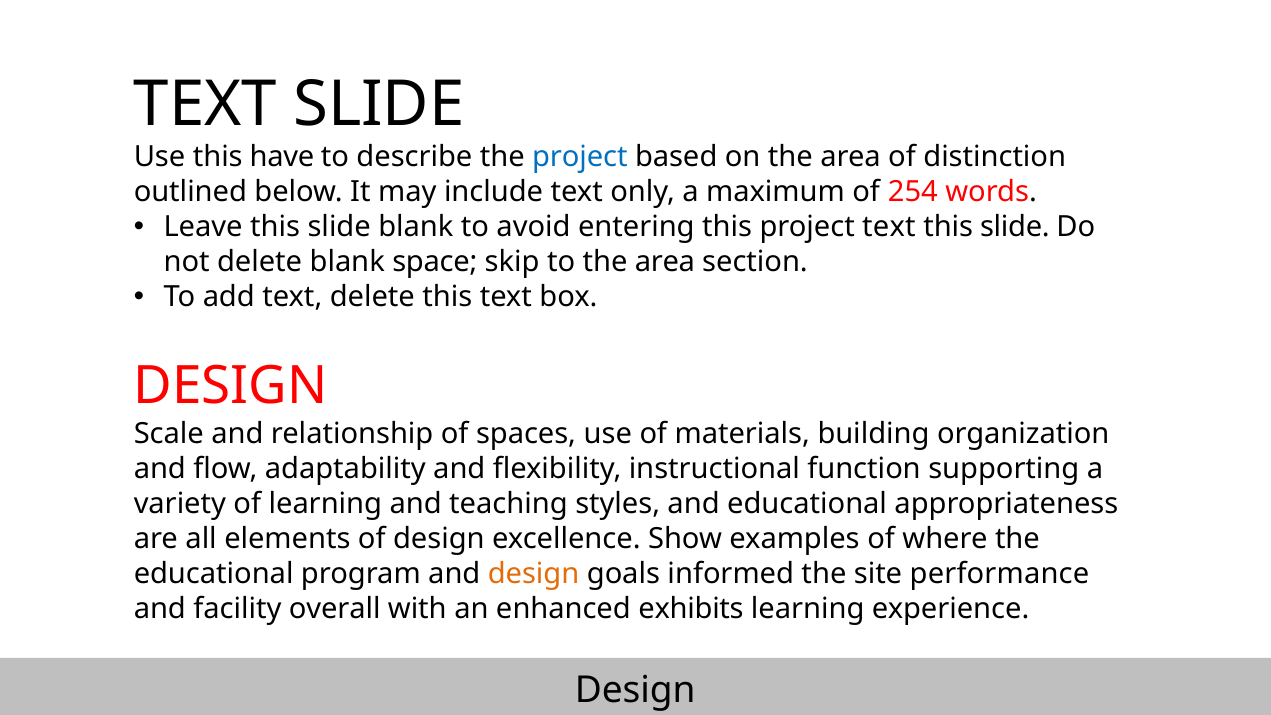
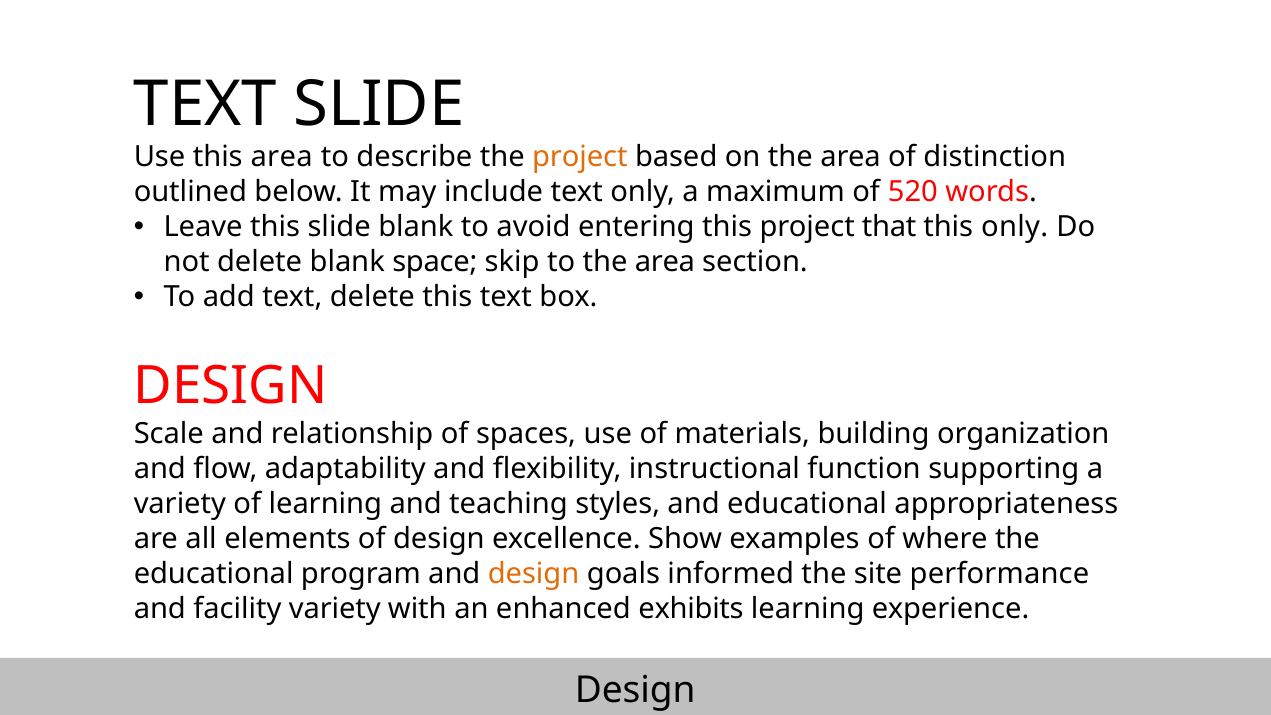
this have: have -> area (282, 157)
project colour: blue -> orange (580, 157)
254: 254 -> 520 (913, 192)
project text: text -> that (889, 227)
slide: slide -> only (1015, 227)
facility overall: overall -> variety (335, 608)
